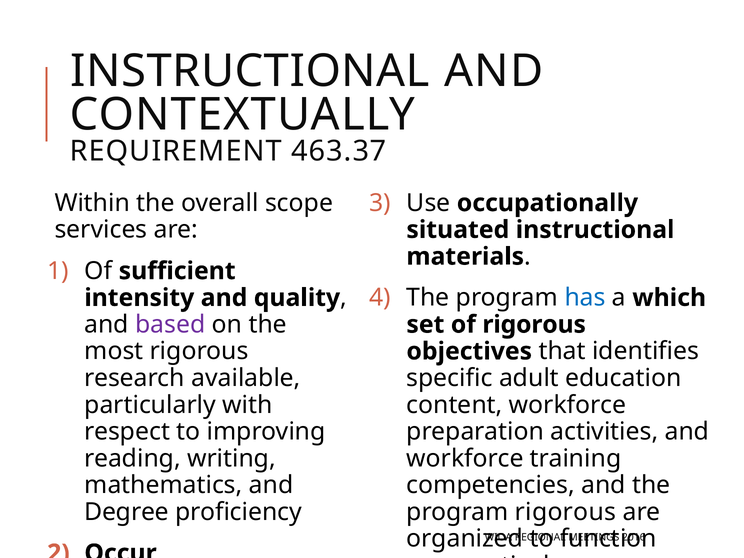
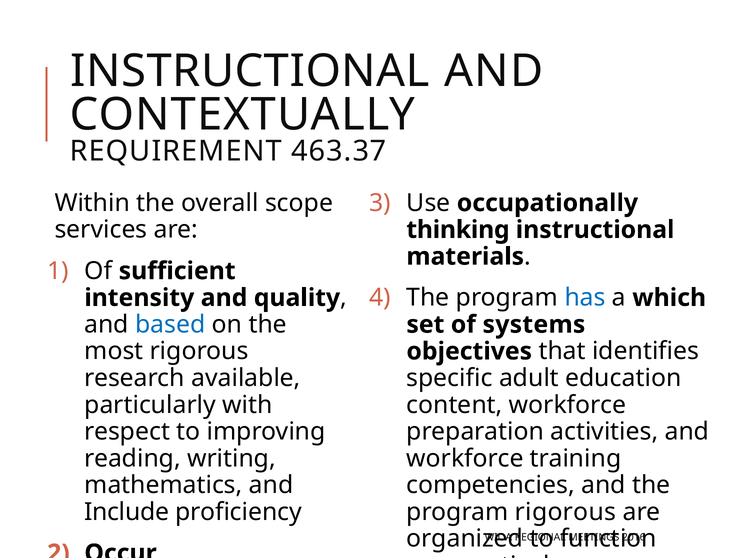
situated: situated -> thinking (458, 230)
based colour: purple -> blue (170, 325)
of rigorous: rigorous -> systems (534, 325)
Degree: Degree -> Include (127, 512)
